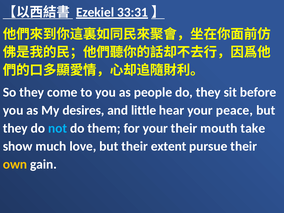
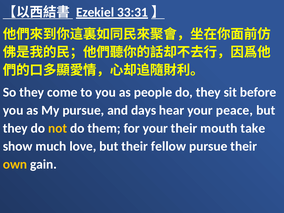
My desires: desires -> pursue (83, 110)
little: little -> days (144, 110)
not colour: light blue -> yellow (58, 128)
extent: extent -> fellow (168, 146)
